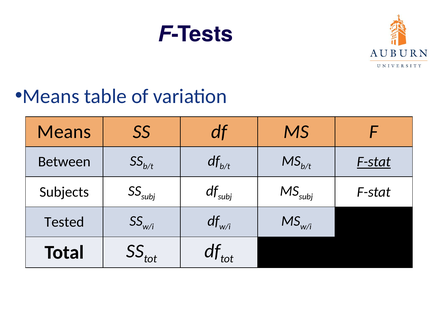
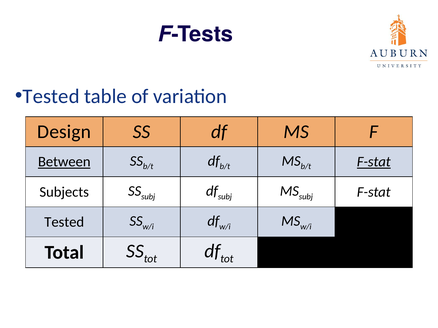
Means: Means -> Tested (51, 96)
Means: Means -> Design (64, 132)
Between underline: none -> present (64, 162)
